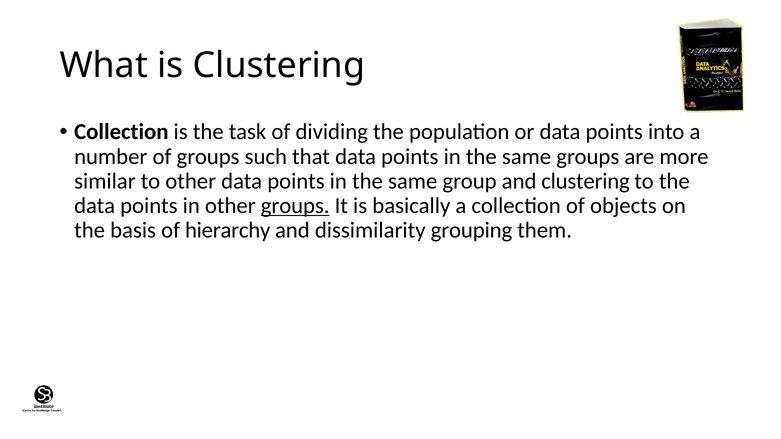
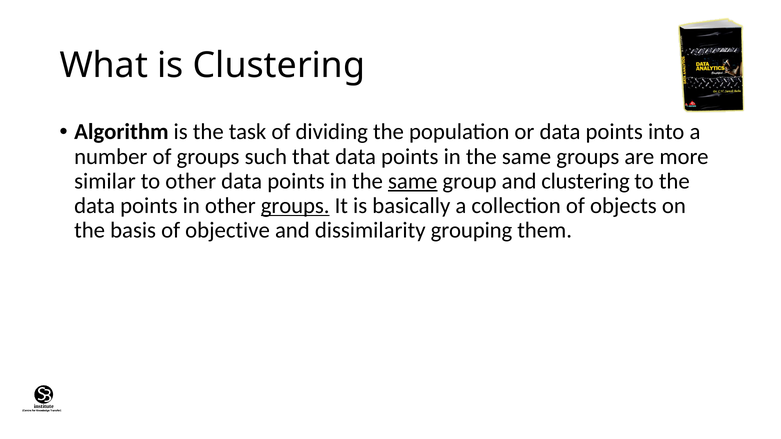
Collection: Collection -> Algorithm (121, 132)
same underline: none -> present (413, 181)
hierarchy: hierarchy -> objective (228, 230)
